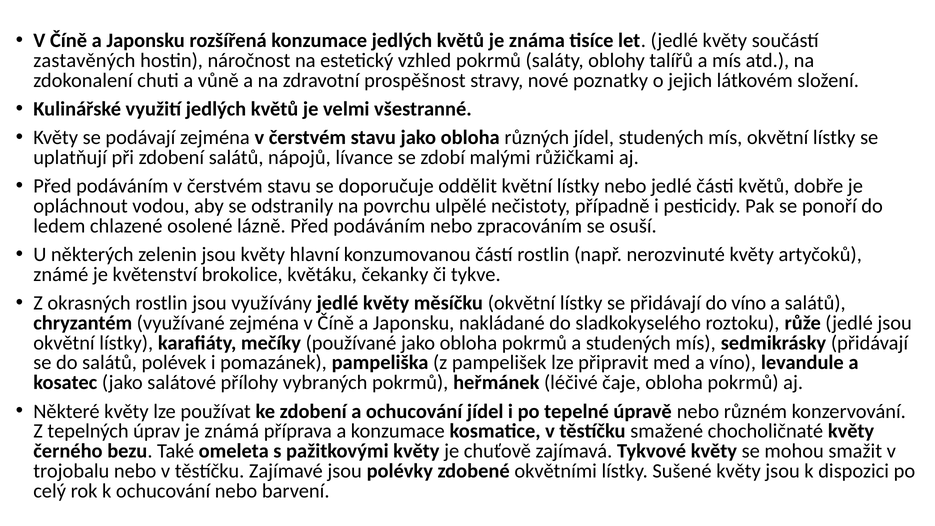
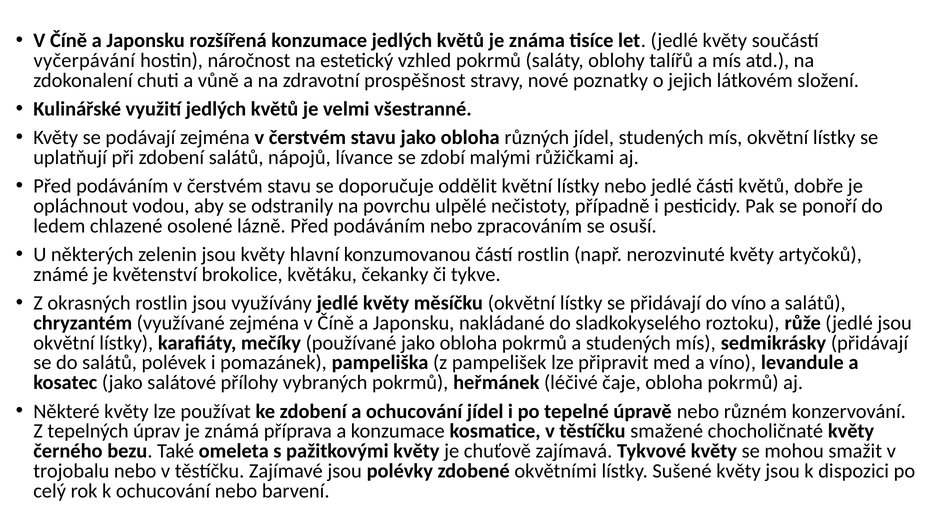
zastavěných: zastavěných -> vyčerpávání (84, 61)
